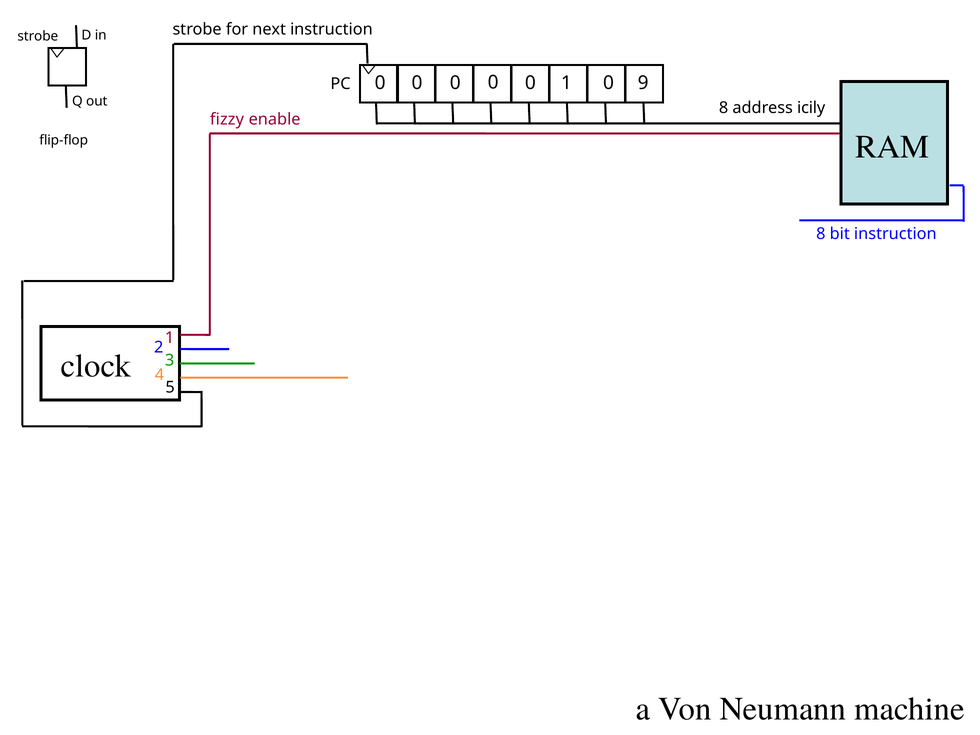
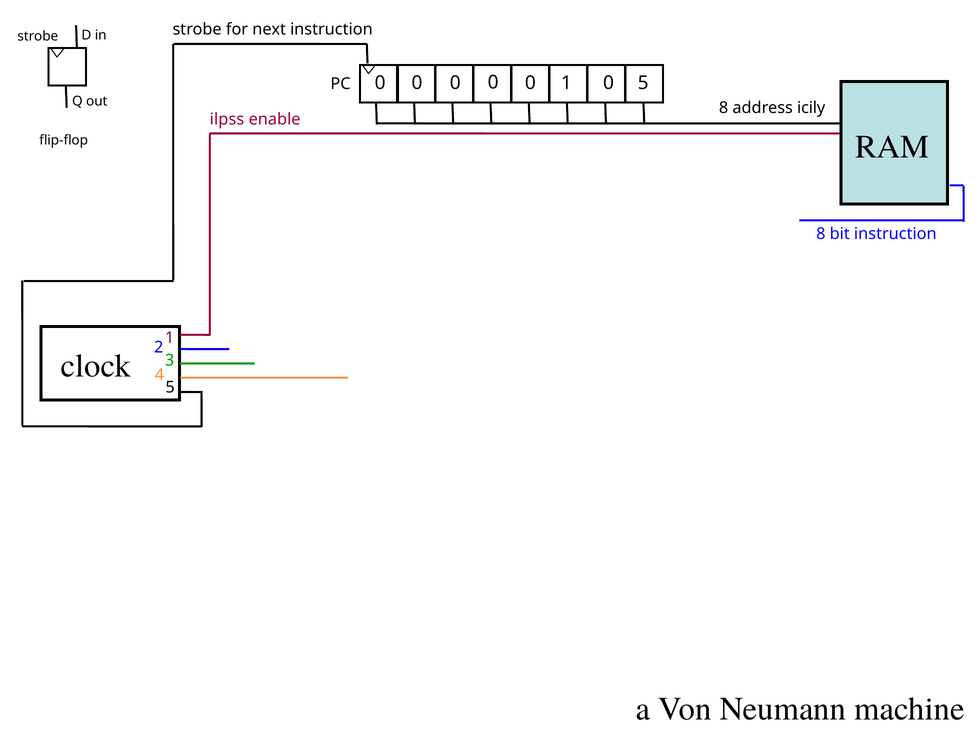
1 9: 9 -> 5 (643, 83)
fizzy: fizzy -> ilpss (227, 119)
